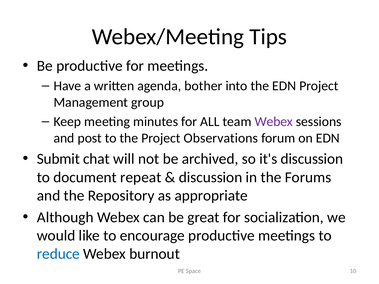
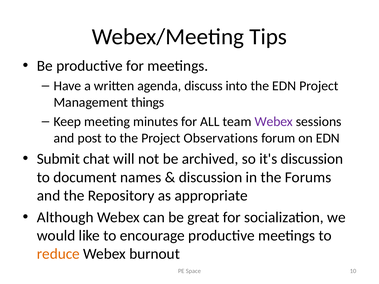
bother: bother -> discuss (204, 86)
group: group -> things (148, 102)
repeat: repeat -> names (141, 177)
reduce colour: blue -> orange (58, 254)
